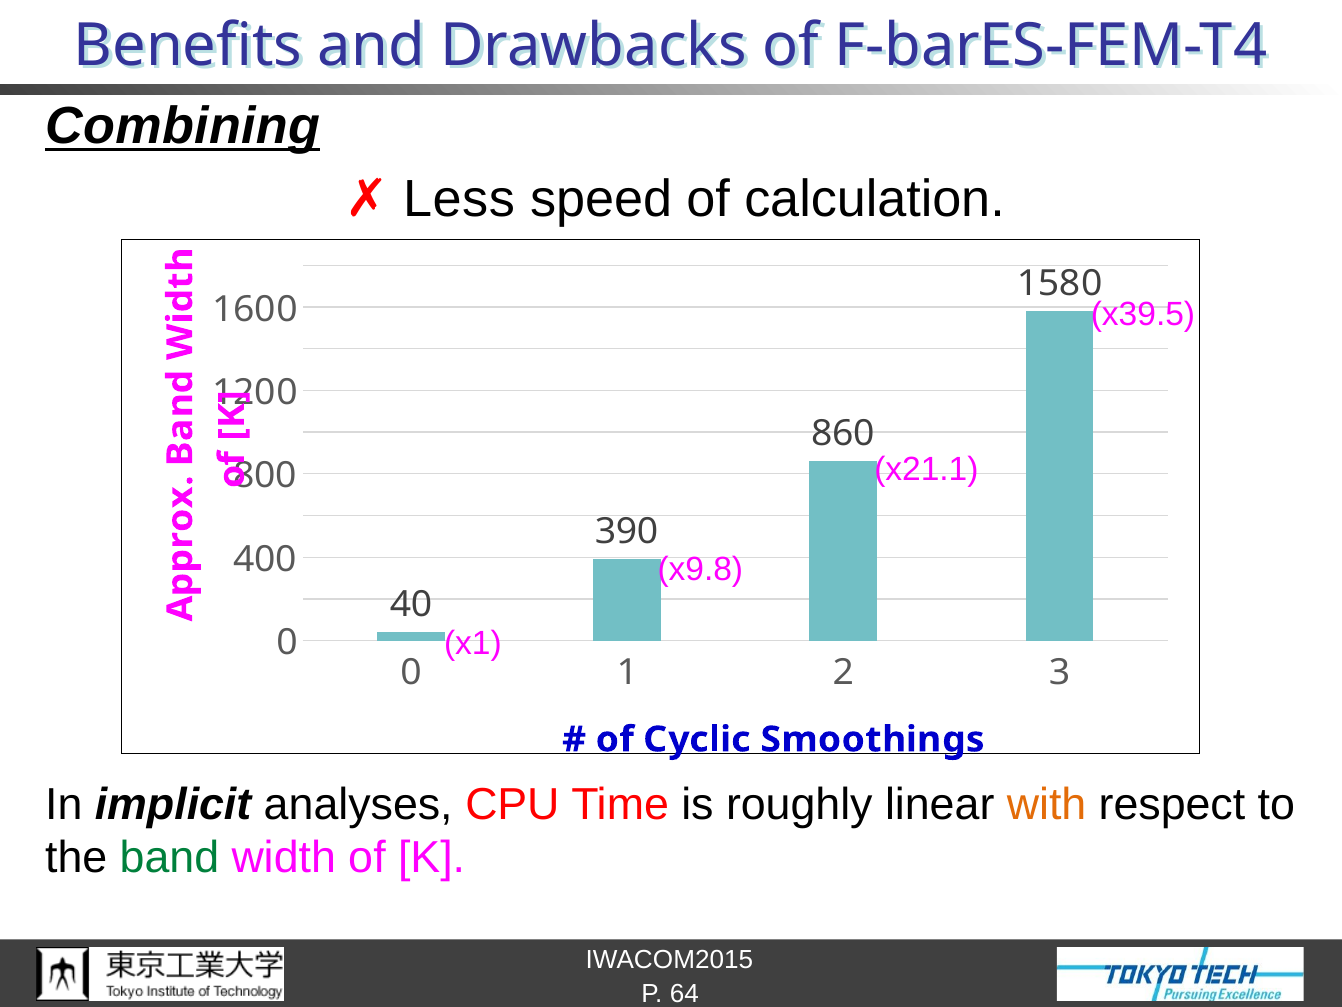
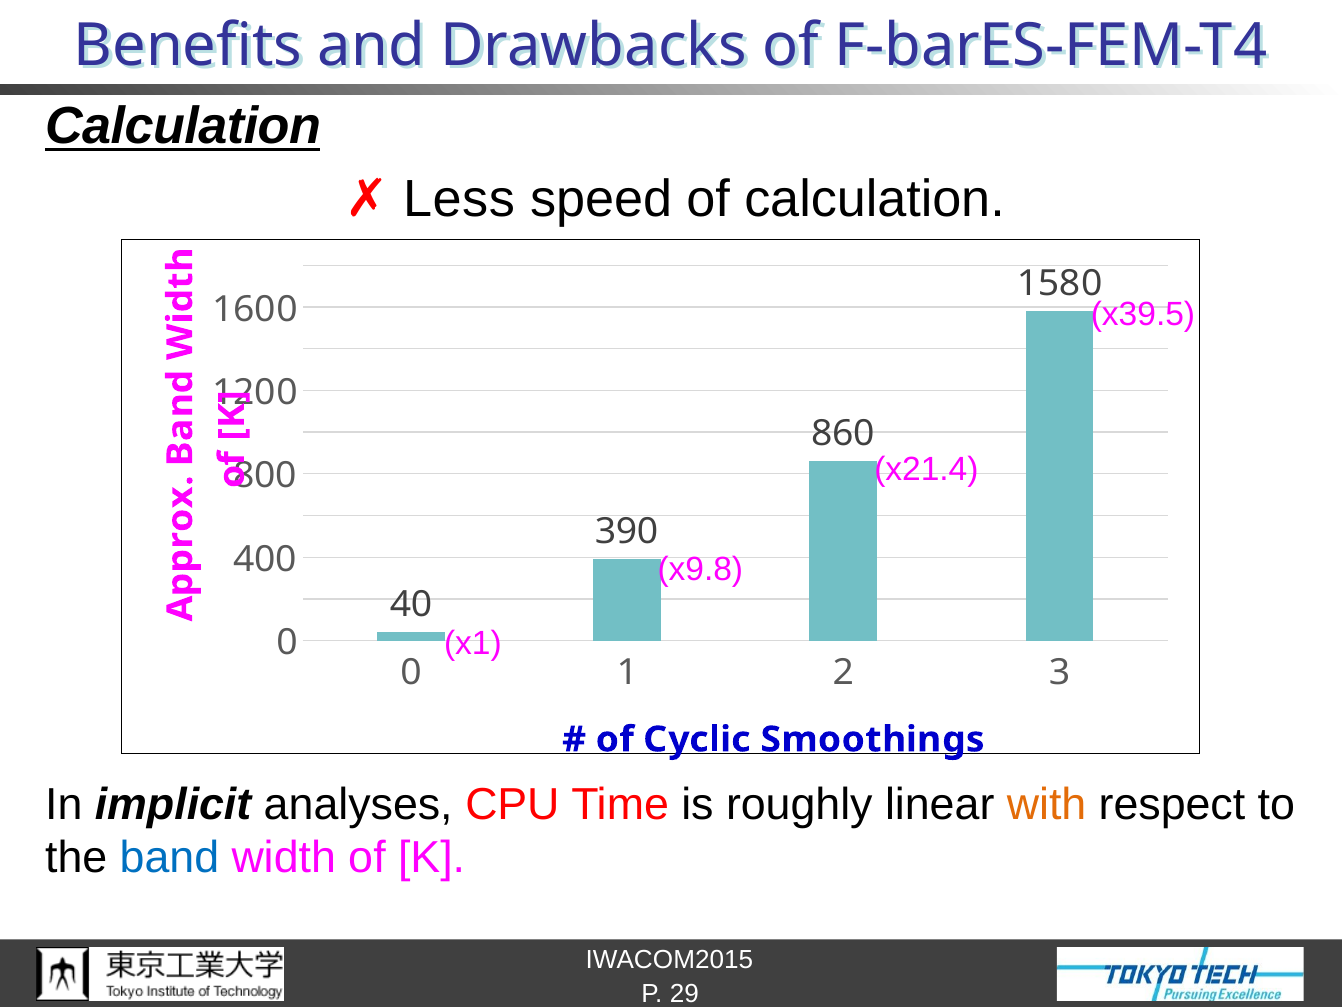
Combining: Combining -> Calculation (183, 127)
x21.1: x21.1 -> x21.4 (926, 469)
band colour: green -> blue (169, 858)
64: 64 -> 29 (684, 994)
